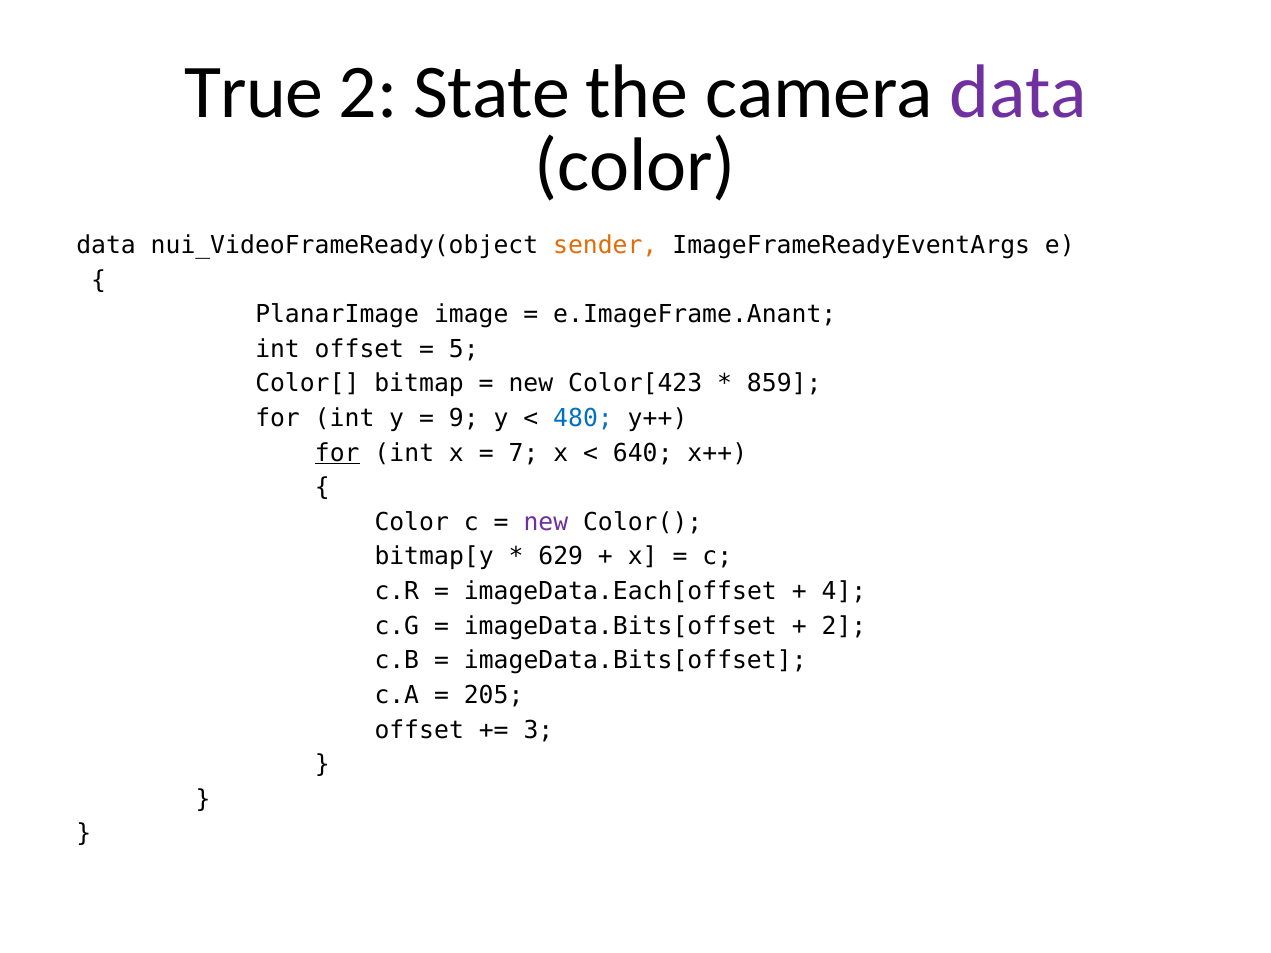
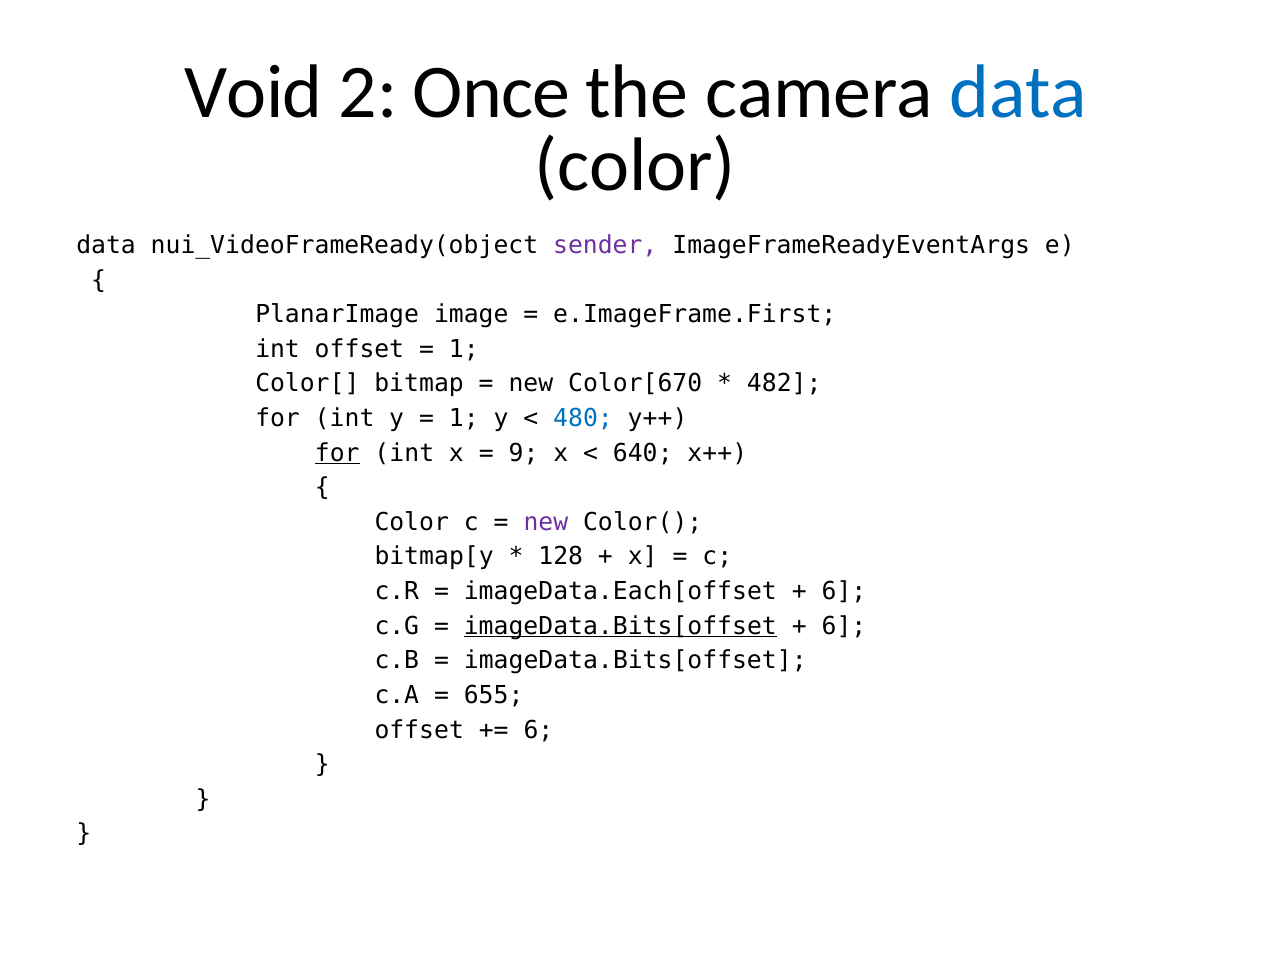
True: True -> Void (254, 93)
State: State -> Once (492, 93)
data colour: purple -> blue (1018, 93)
sender colour: orange -> purple (605, 245)
e.ImageFrame.Anant: e.ImageFrame.Anant -> e.ImageFrame.First (695, 315)
5: 5 -> 1 (464, 349)
Color[423: Color[423 -> Color[670 (635, 384)
859: 859 -> 482 (784, 384)
9: 9 -> 1 (464, 418)
7: 7 -> 9 (524, 453)
629: 629 -> 128 (561, 557)
4: 4 -> 6 (844, 592)
imageData.Bits[offset underline: none -> present (620, 626)
2: 2 -> 6 (844, 626)
205: 205 -> 655 (494, 695)
3: 3 -> 6 (538, 730)
